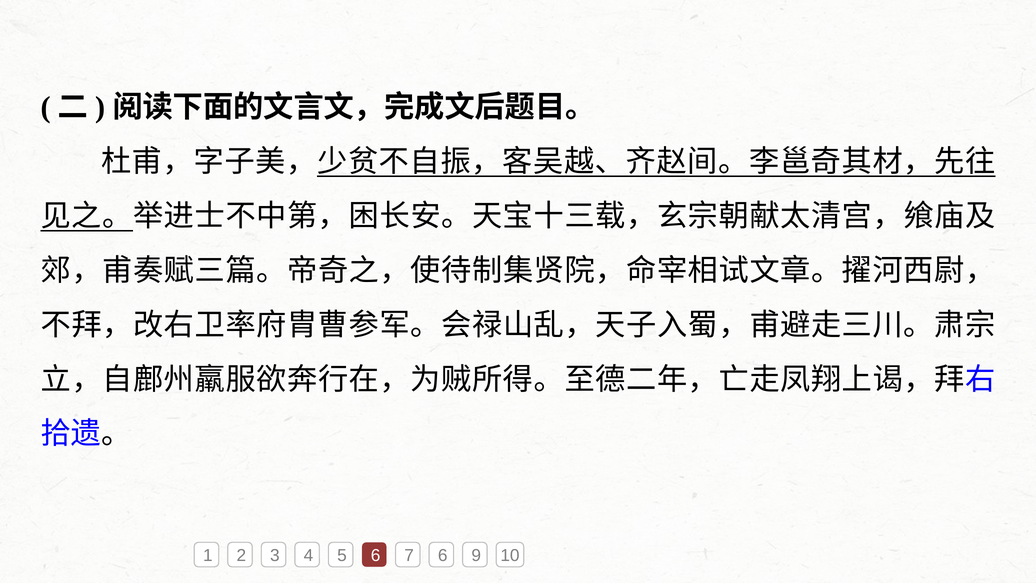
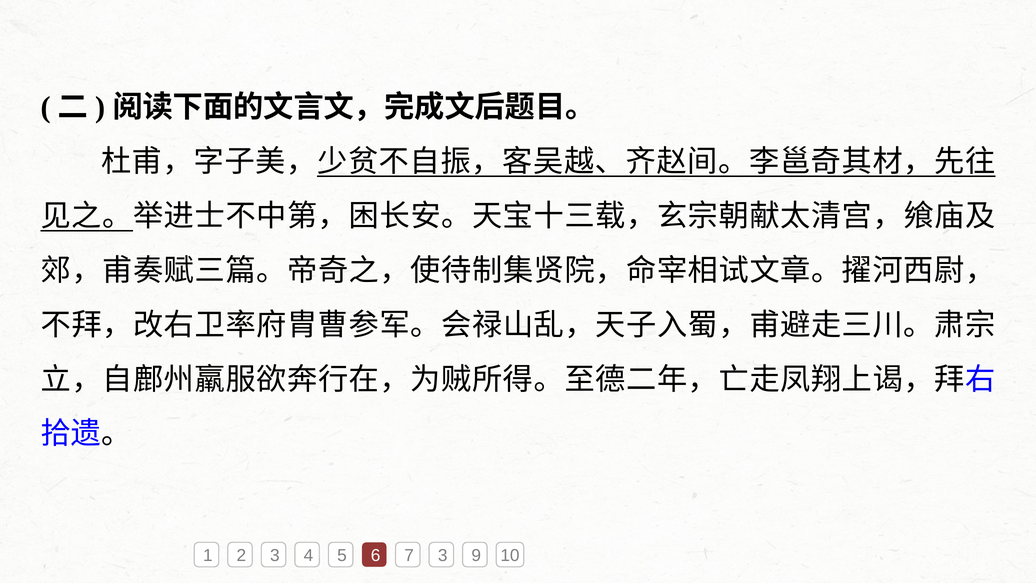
7 6: 6 -> 3 (443, 556)
